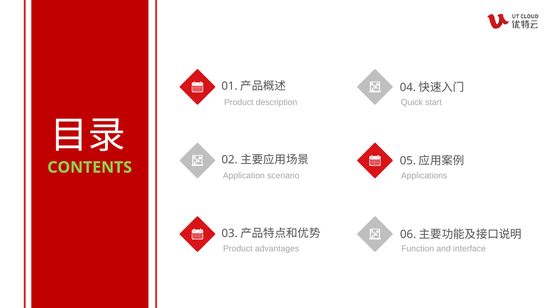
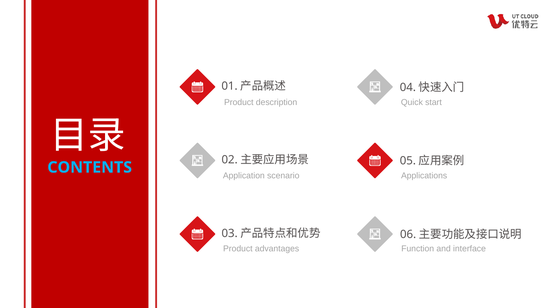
CONTENTS colour: light green -> light blue (90, 168)
